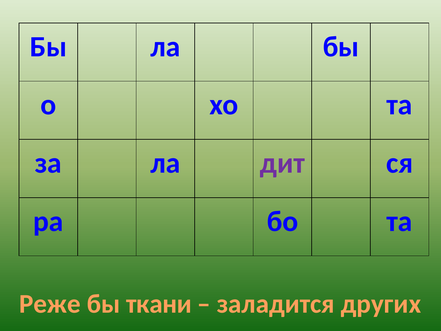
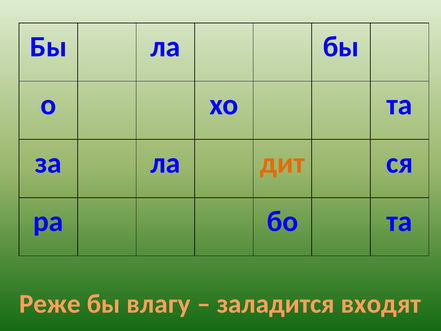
дит colour: purple -> orange (282, 163)
ткани: ткани -> влагу (159, 304)
других: других -> входят (381, 304)
